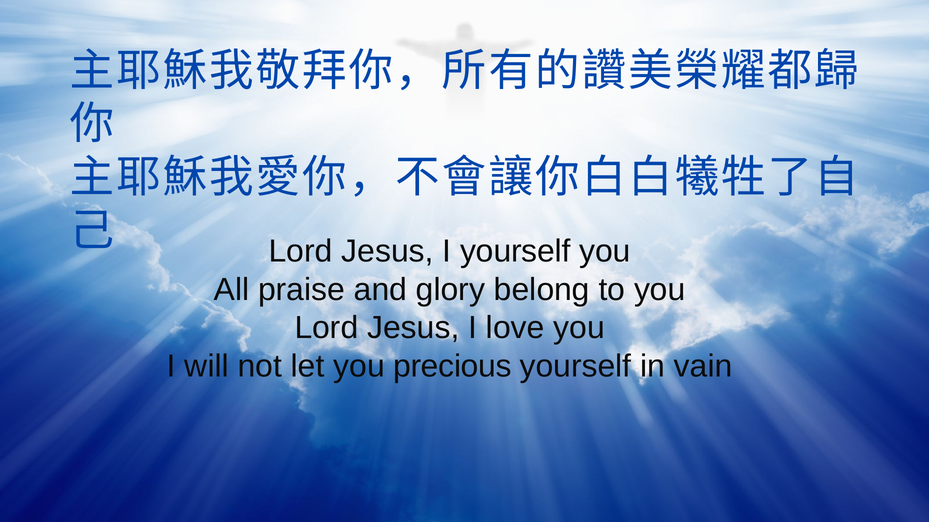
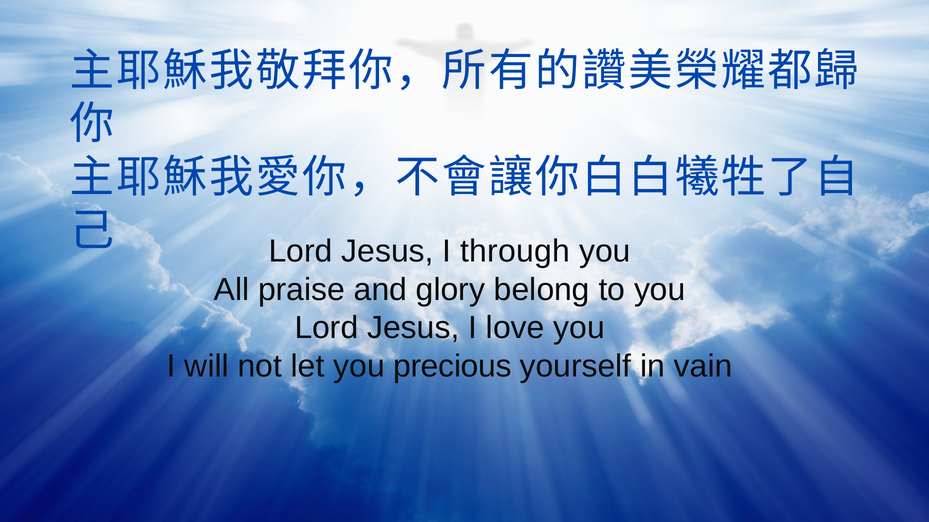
I yourself: yourself -> through (515, 252)
